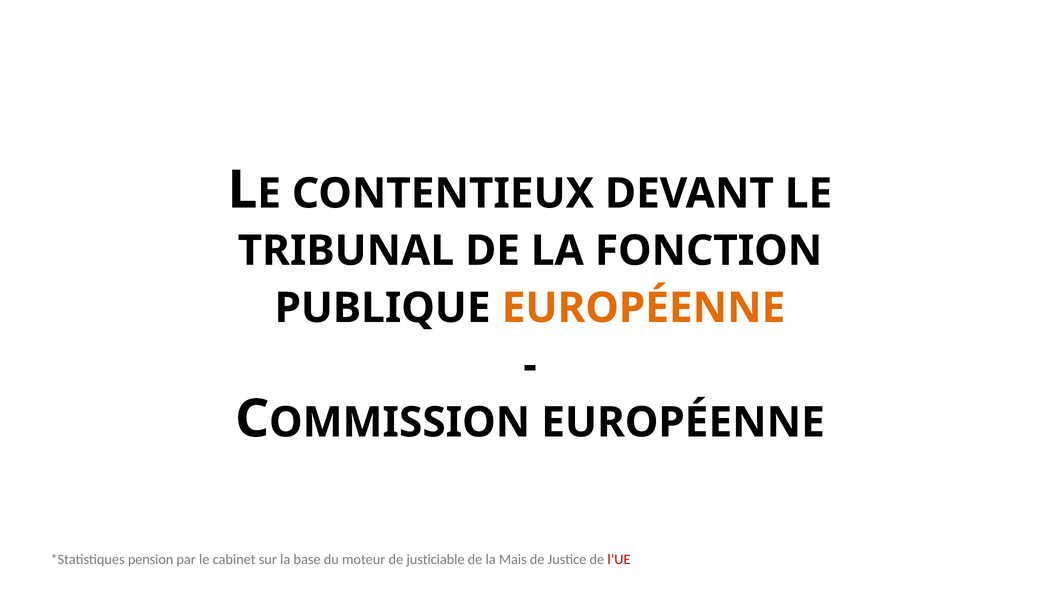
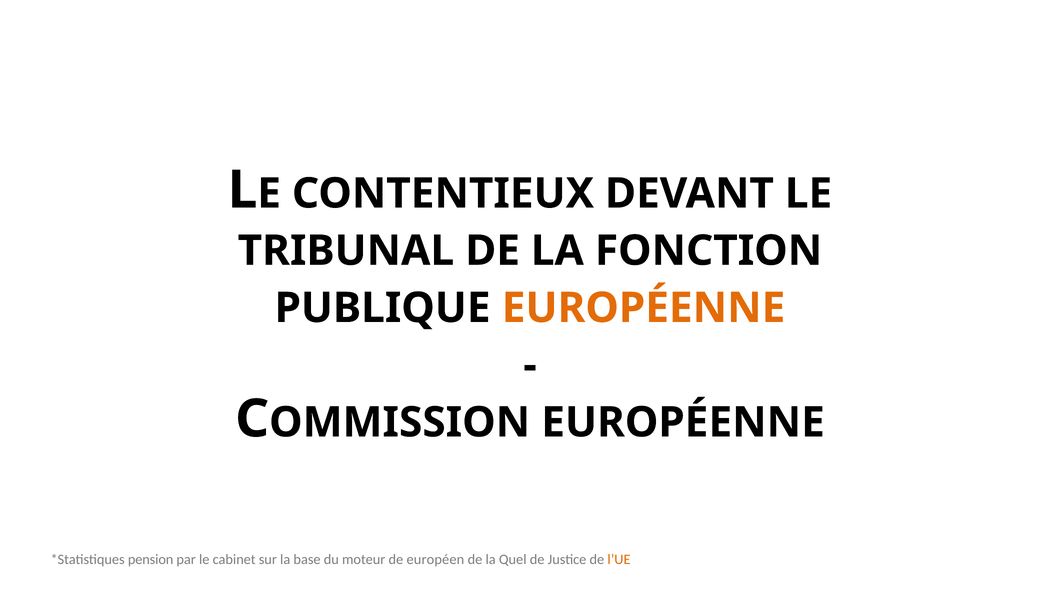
justiciable: justiciable -> européen (435, 560)
Mais: Mais -> Quel (513, 560)
l’UE colour: red -> orange (619, 560)
